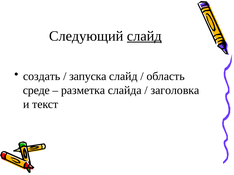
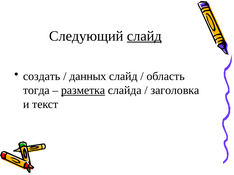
запуска: запуска -> данных (88, 76)
среде: среде -> тогда (36, 91)
разметка underline: none -> present (83, 91)
